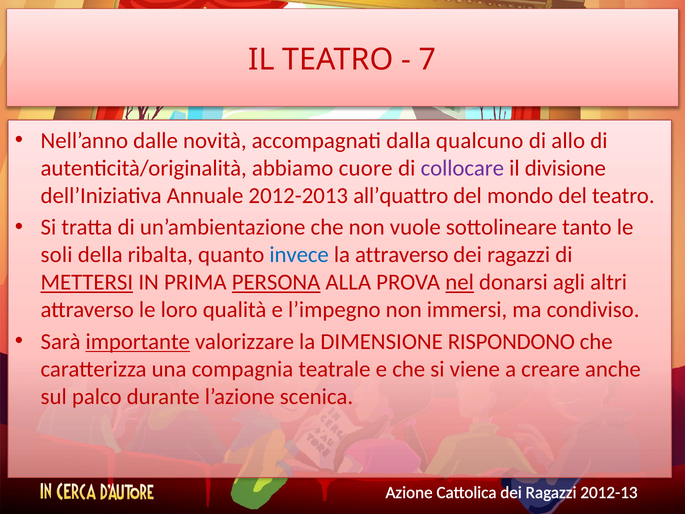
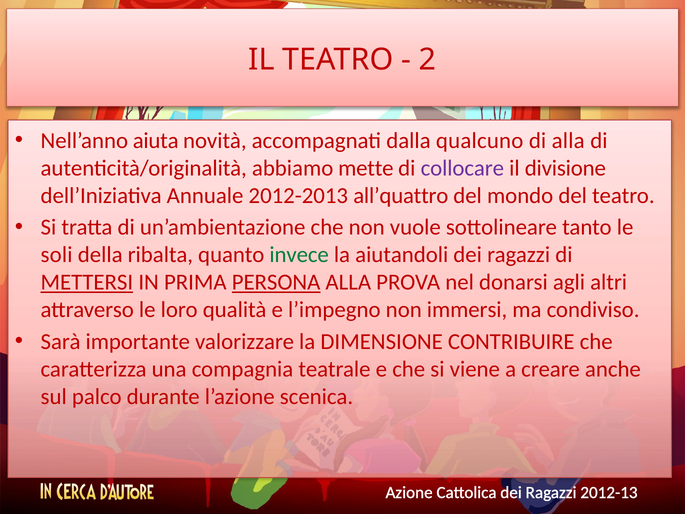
7: 7 -> 2 (428, 60)
dalle: dalle -> aiuta (156, 141)
di allo: allo -> alla (568, 141)
cuore: cuore -> mette (366, 168)
invece colour: blue -> green (299, 255)
la attraverso: attraverso -> aiutandoli (402, 255)
nel underline: present -> none (460, 282)
importante underline: present -> none (138, 341)
RISPONDONO: RISPONDONO -> CONTRIBUIRE (511, 341)
